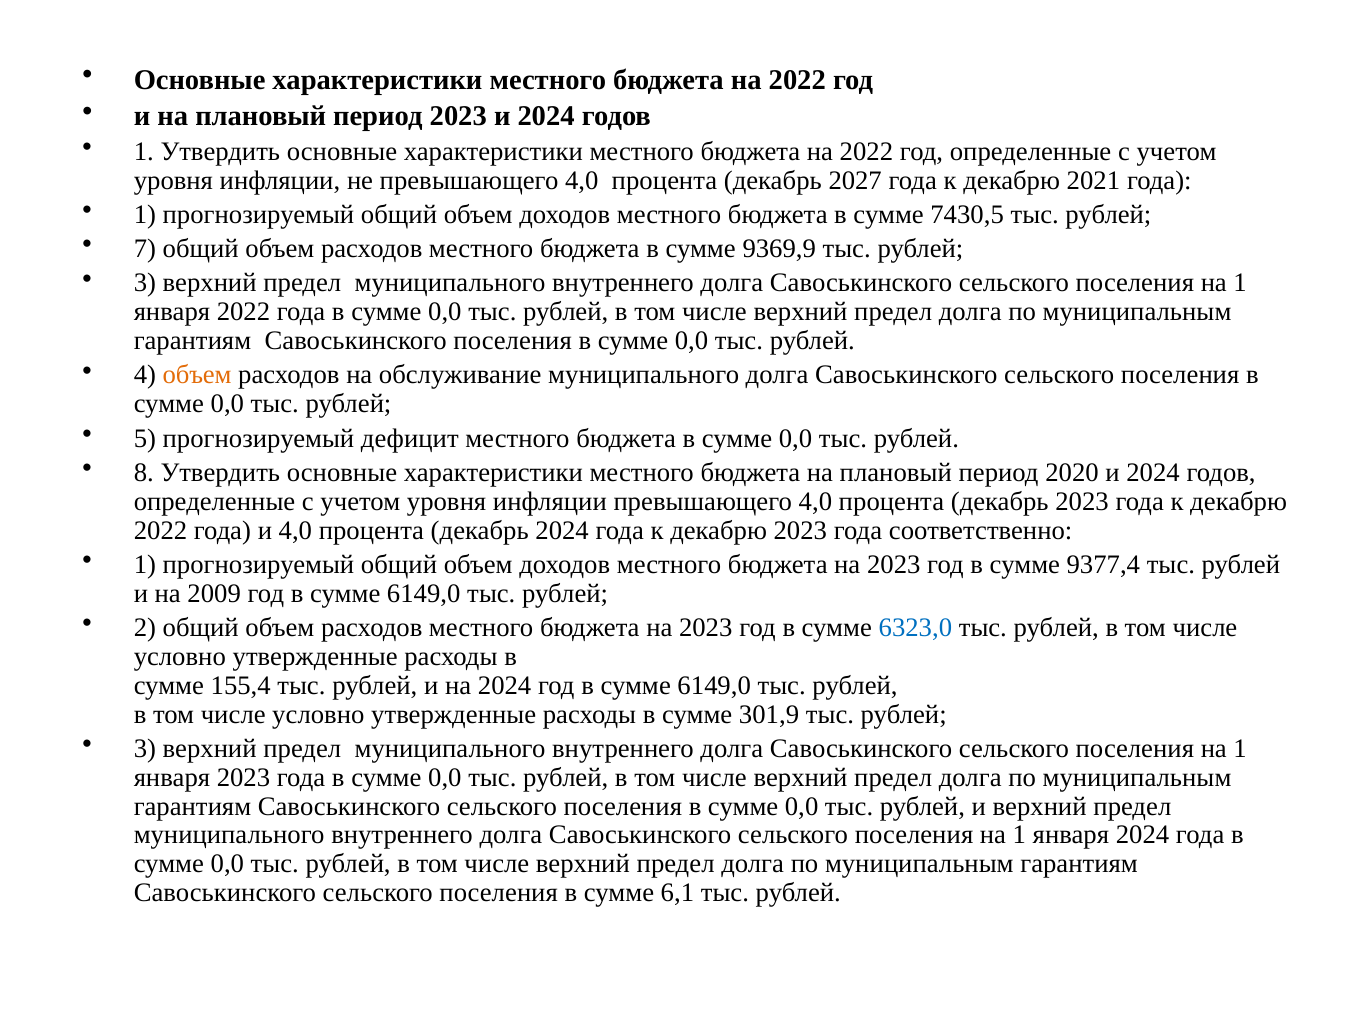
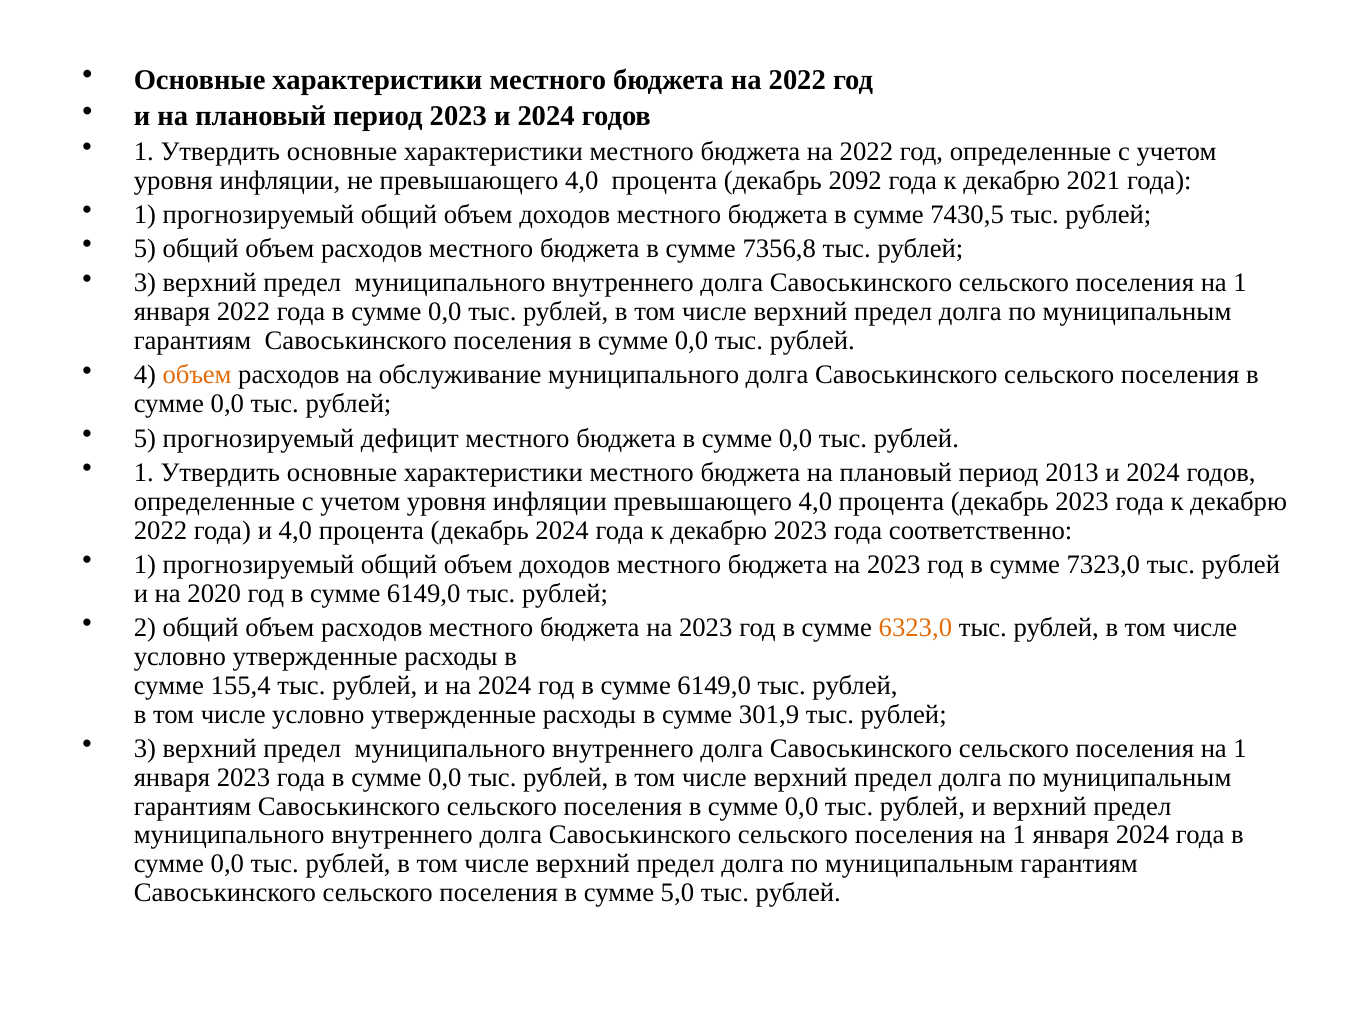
2027: 2027 -> 2092 (855, 180)
7: 7 -> 5 (145, 249)
9369,9: 9369,9 -> 7356,8 (779, 249)
8: 8 -> 1 (144, 473)
2020: 2020 -> 2013 (1072, 473)
9377,4: 9377,4 -> 7323,0 (1103, 565)
2009: 2009 -> 2020 (214, 593)
6323,0 colour: blue -> orange (915, 628)
6,1: 6,1 -> 5,0 (677, 893)
